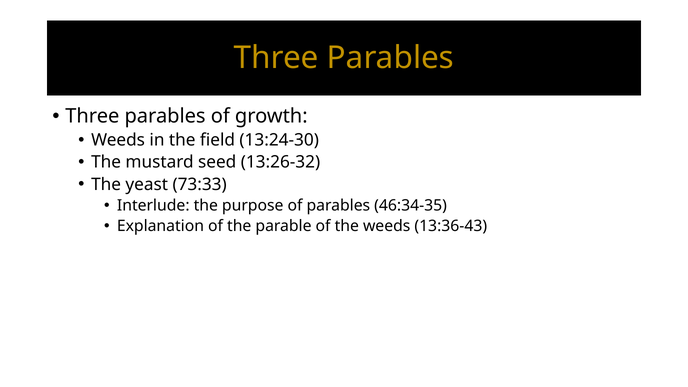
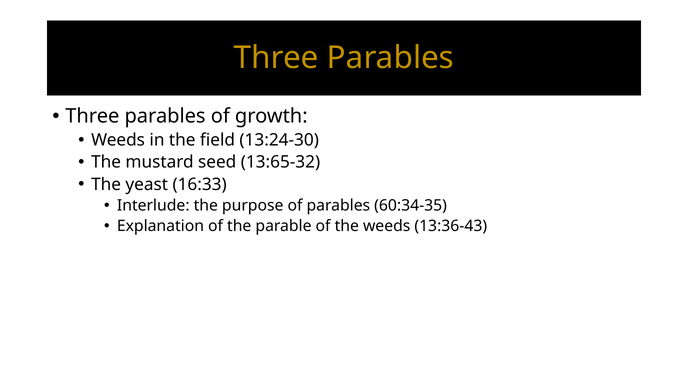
13:26-32: 13:26-32 -> 13:65-32 (280, 162)
73:33: 73:33 -> 16:33 (200, 184)
46:34-35: 46:34-35 -> 60:34-35 (411, 206)
